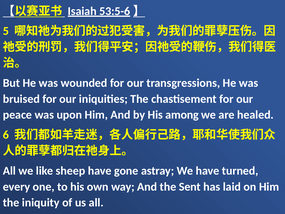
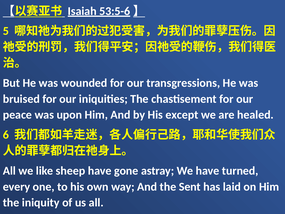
among: among -> except (182, 115)
